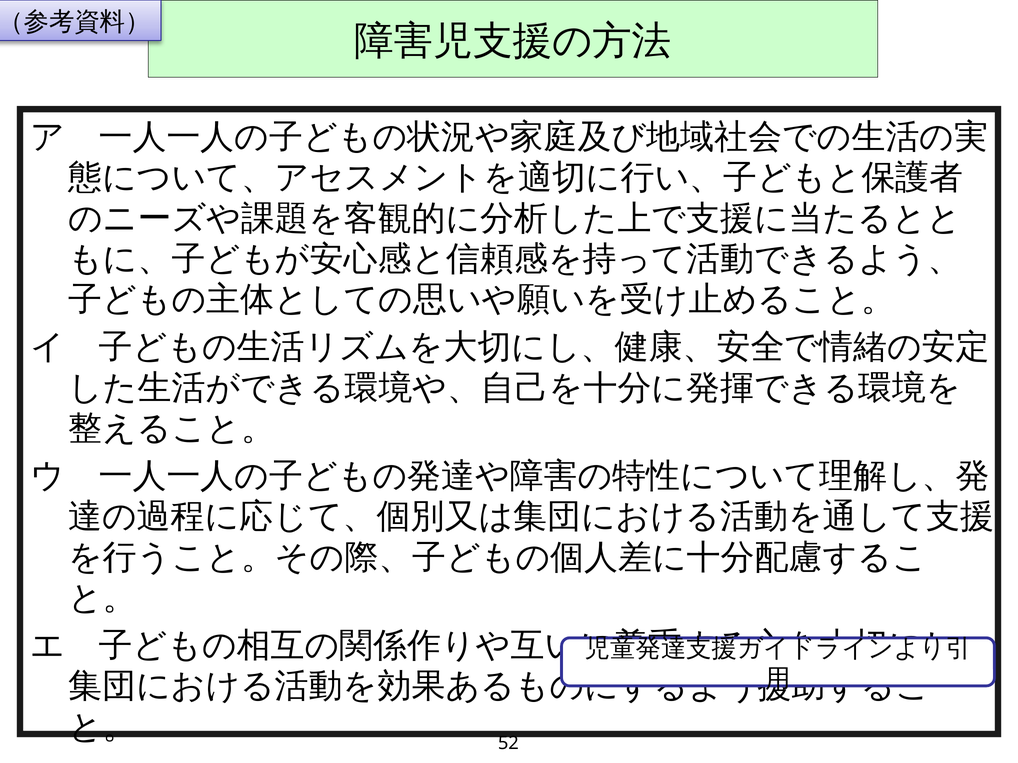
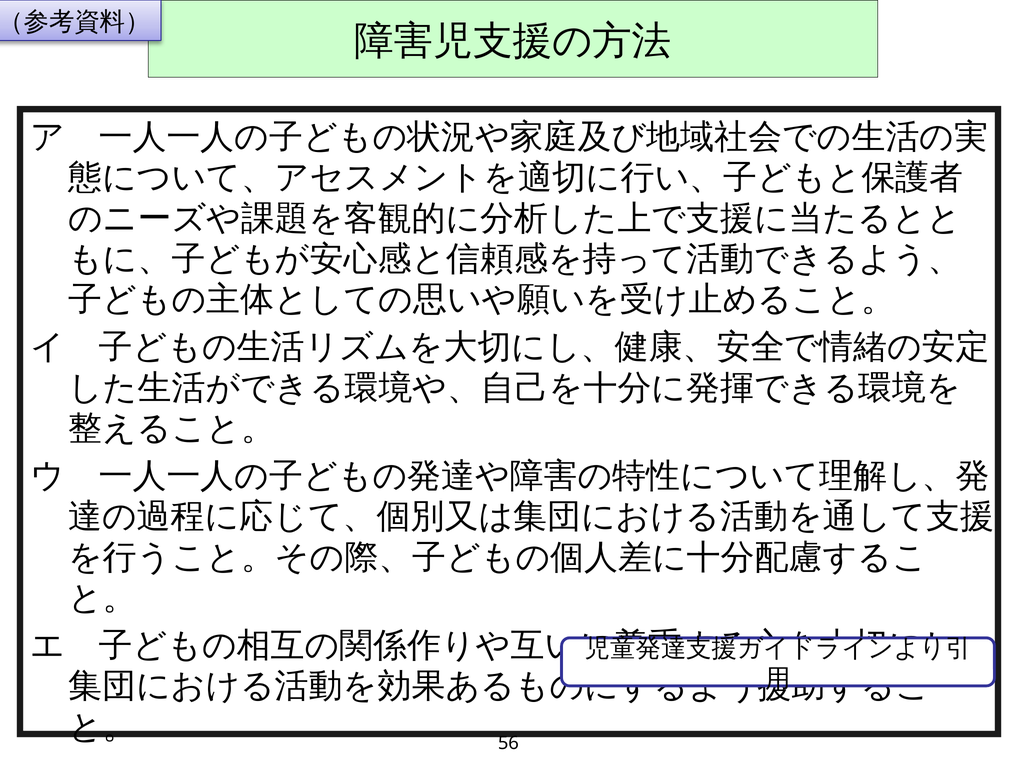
52: 52 -> 56 (508, 743)
